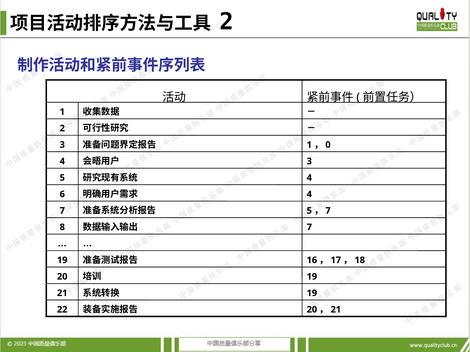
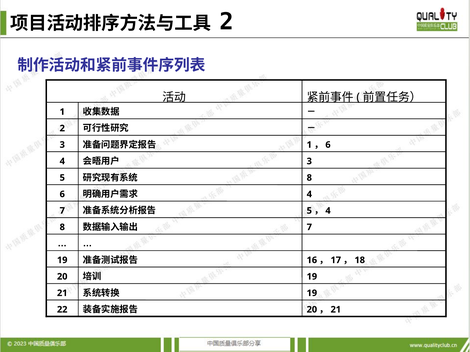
0: 0 -> 6 (328, 145)
4: 4 -> 8 (309, 178)
7: 7 -> 4 (328, 211)
